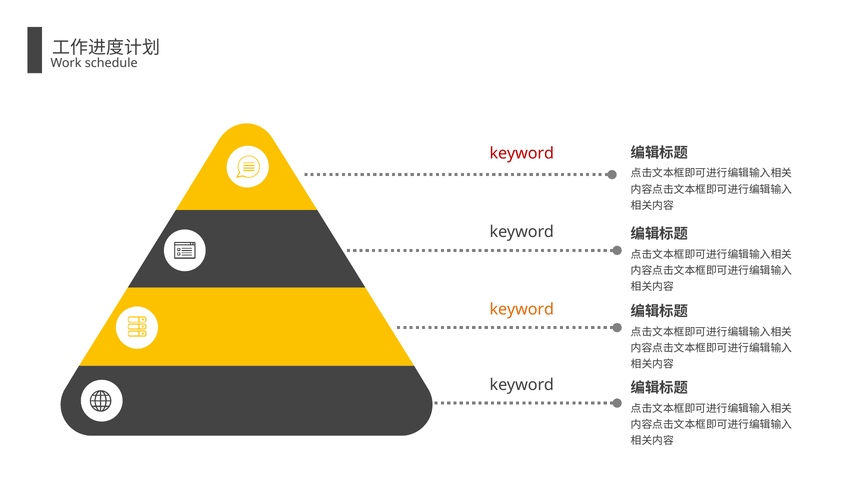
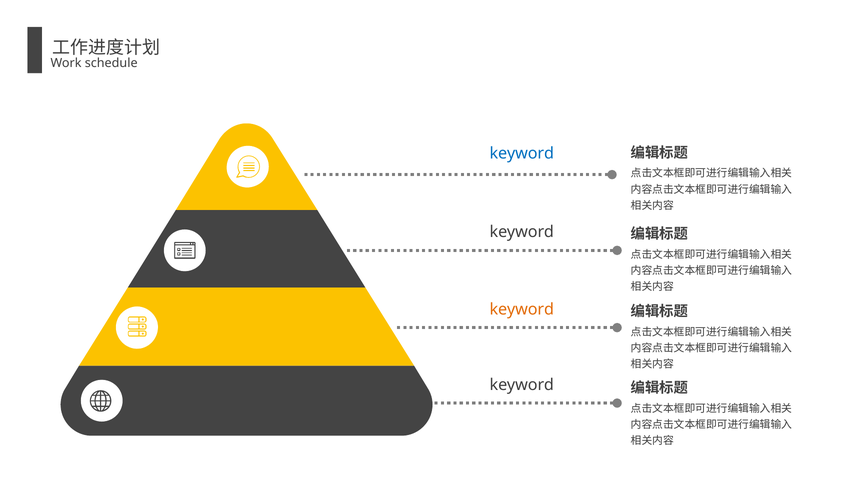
keyword colour: red -> blue (522, 153)
